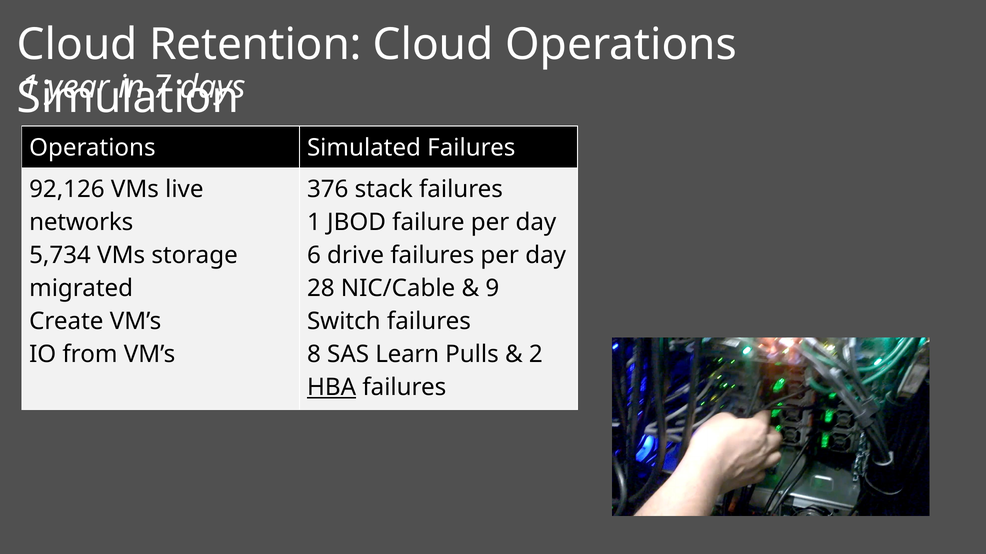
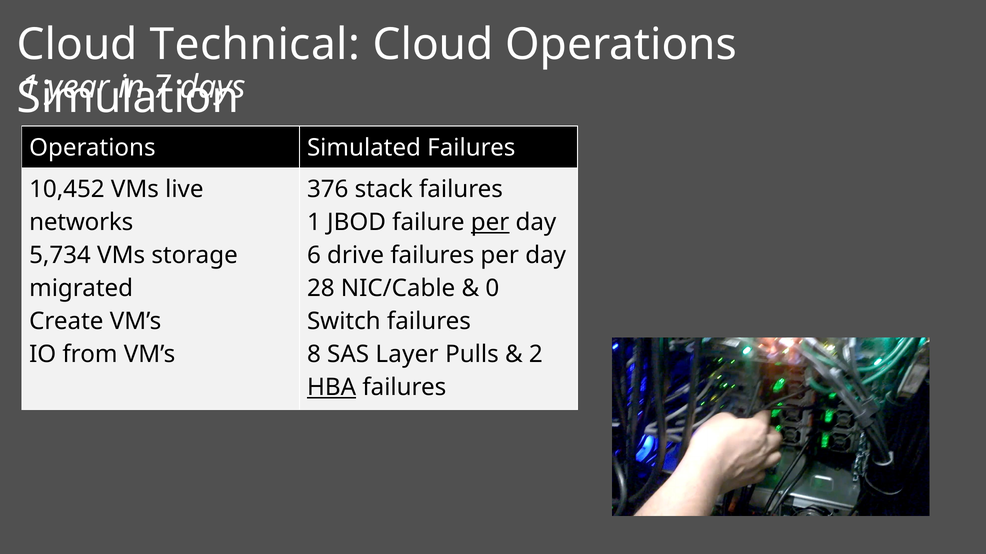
Retention: Retention -> Technical (255, 45)
92,126: 92,126 -> 10,452 (67, 190)
per underline: none -> present (490, 223)
9: 9 -> 0 (492, 289)
Learn: Learn -> Layer (407, 355)
